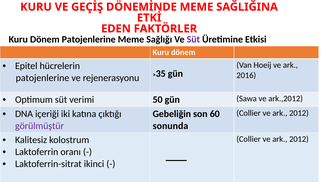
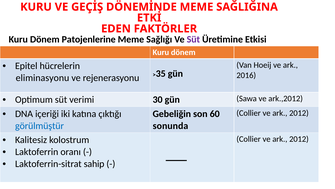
patojenlerine: patojenlerine -> eliminasyonu (42, 78)
50: 50 -> 30 (158, 99)
görülmüştür colour: purple -> blue (39, 125)
ikinci: ikinci -> sahip (94, 163)
